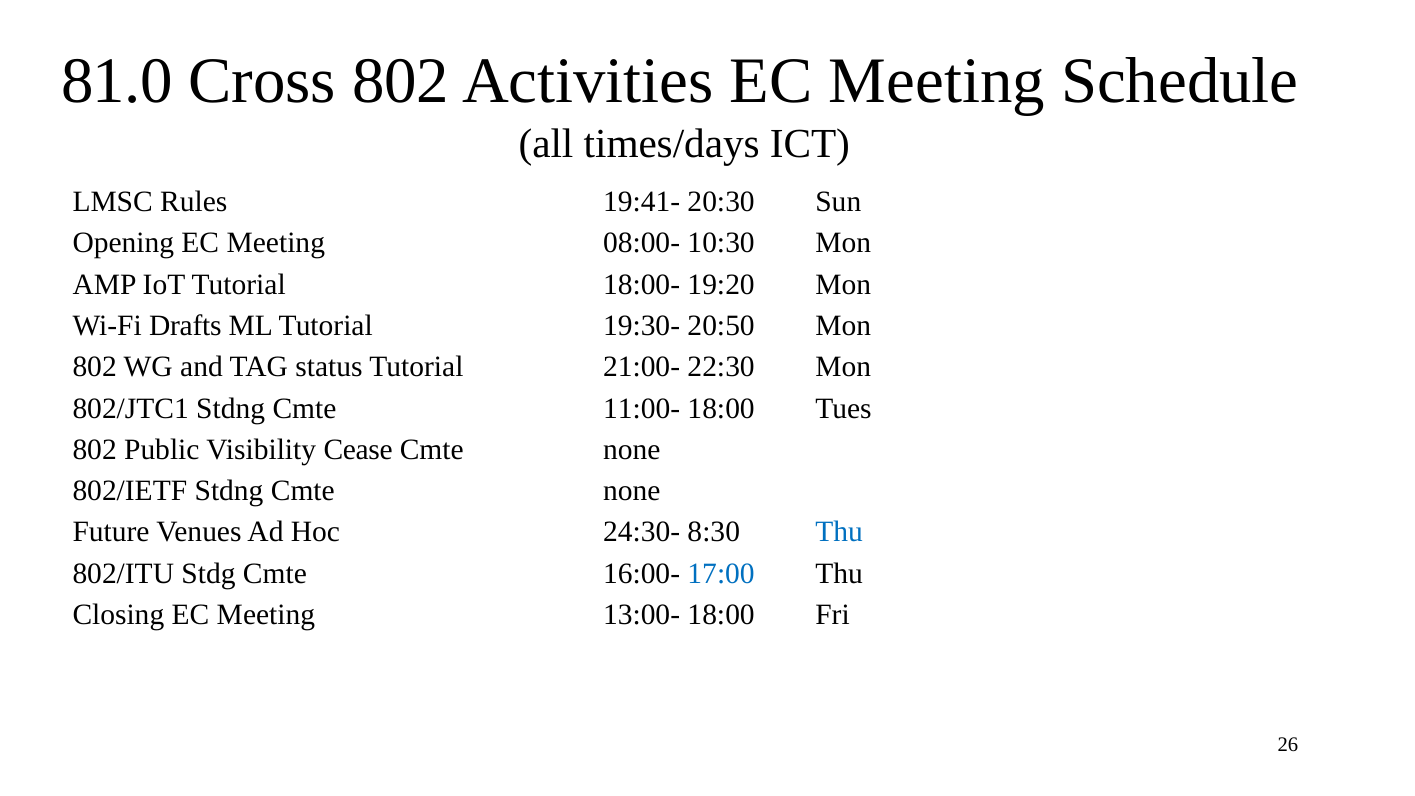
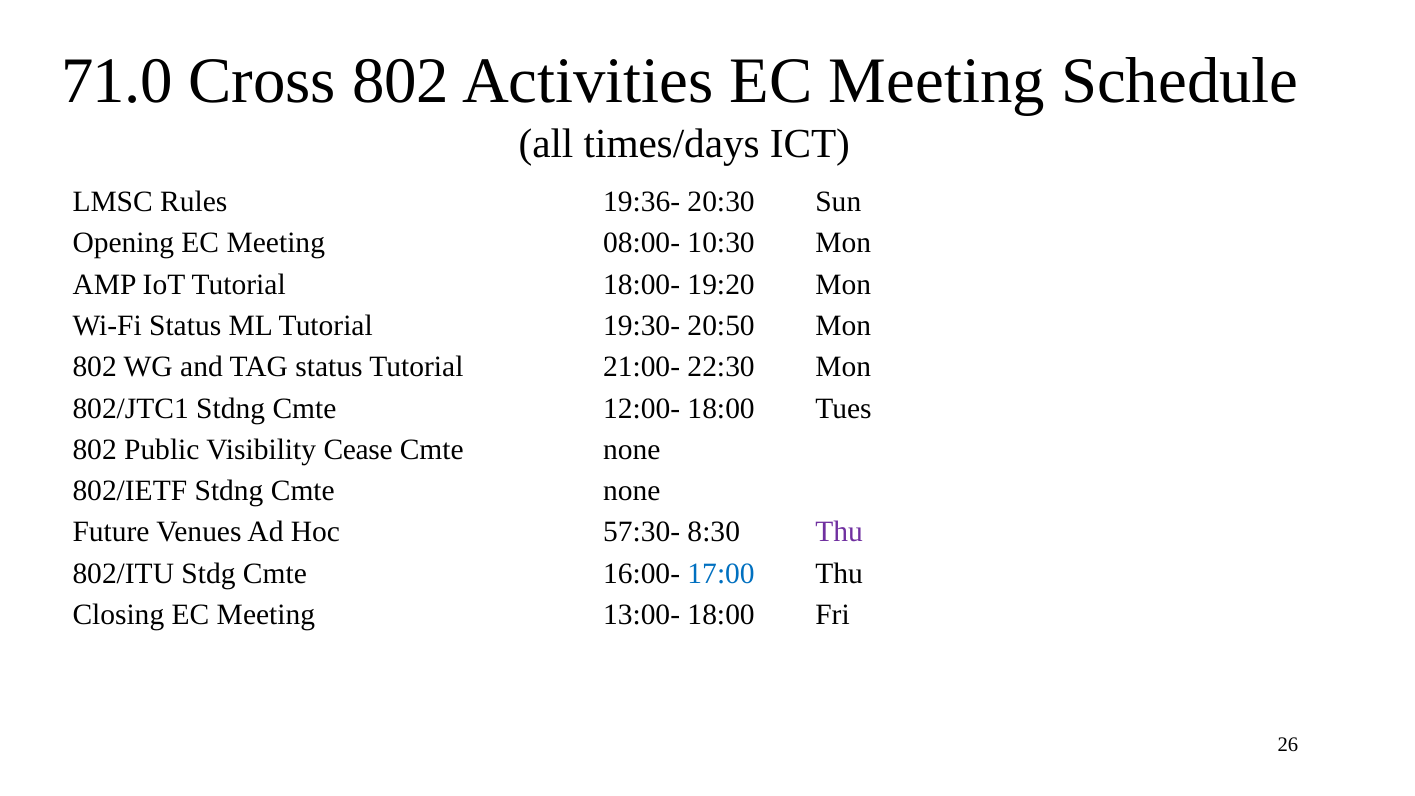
81.0: 81.0 -> 71.0 (117, 81)
19:41-: 19:41- -> 19:36- (642, 202)
Wi-Fi Drafts: Drafts -> Status (185, 326)
11:00-: 11:00- -> 12:00- (642, 408)
24:30-: 24:30- -> 57:30- (642, 532)
Thu colour: blue -> purple (839, 532)
